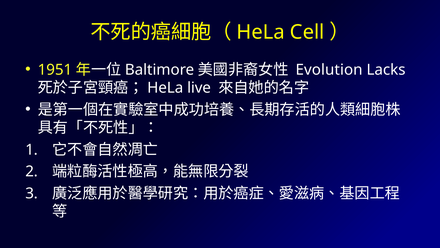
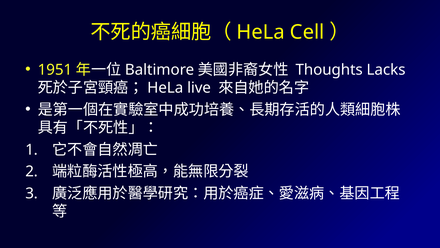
Evolution: Evolution -> Thoughts (329, 70)
